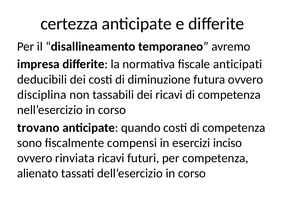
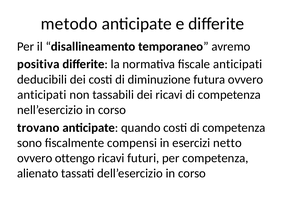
certezza: certezza -> metodo (69, 24)
impresa: impresa -> positiva (38, 64)
disciplina: disciplina -> anticipati (42, 95)
inciso: inciso -> netto (227, 143)
rinviata: rinviata -> ottengo (75, 158)
